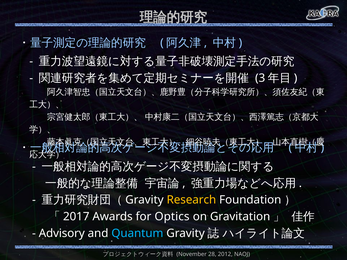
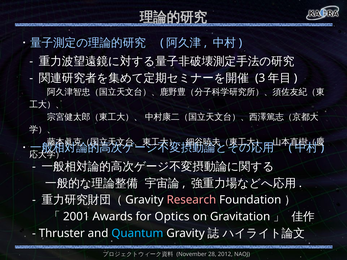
Research colour: yellow -> pink (191, 200)
2017: 2017 -> 2001 (76, 217)
Advisory: Advisory -> Thruster (62, 233)
